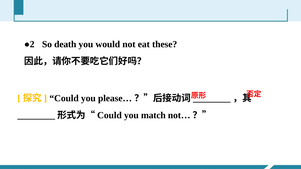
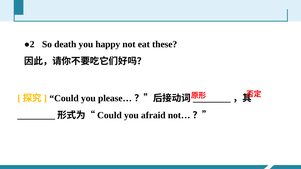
would: would -> happy (108, 44)
match: match -> afraid (153, 115)
